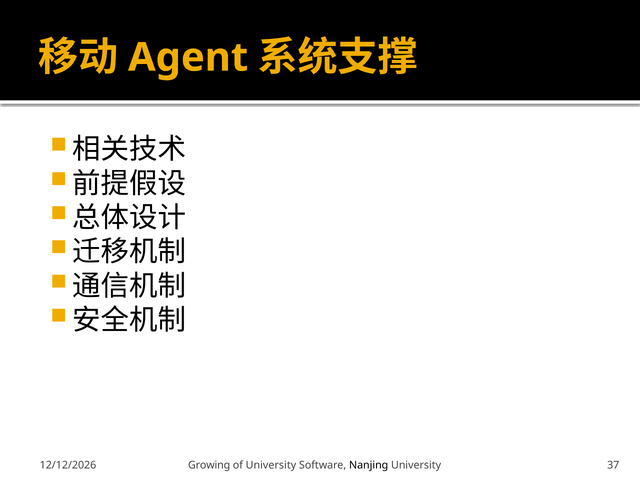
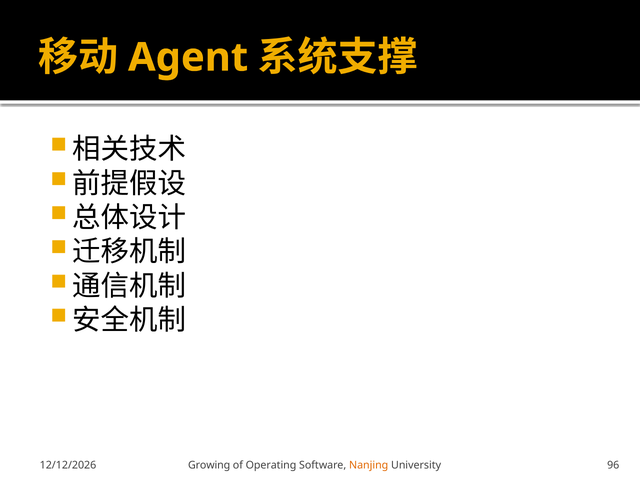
of University: University -> Operating (271, 465)
Nanjing colour: black -> orange (369, 465)
37: 37 -> 96 (613, 465)
